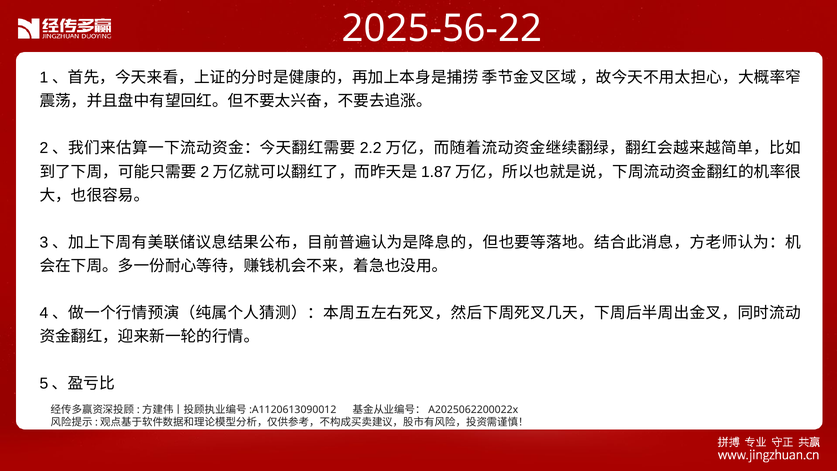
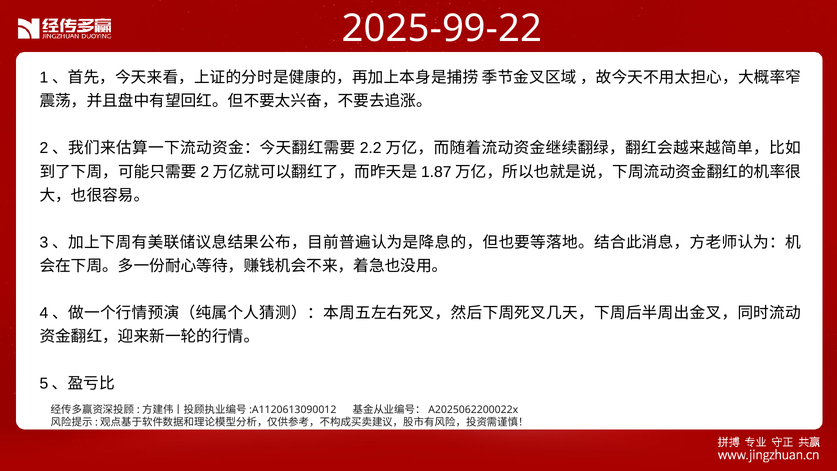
2025-56-22: 2025-56-22 -> 2025-99-22 (442, 29)
